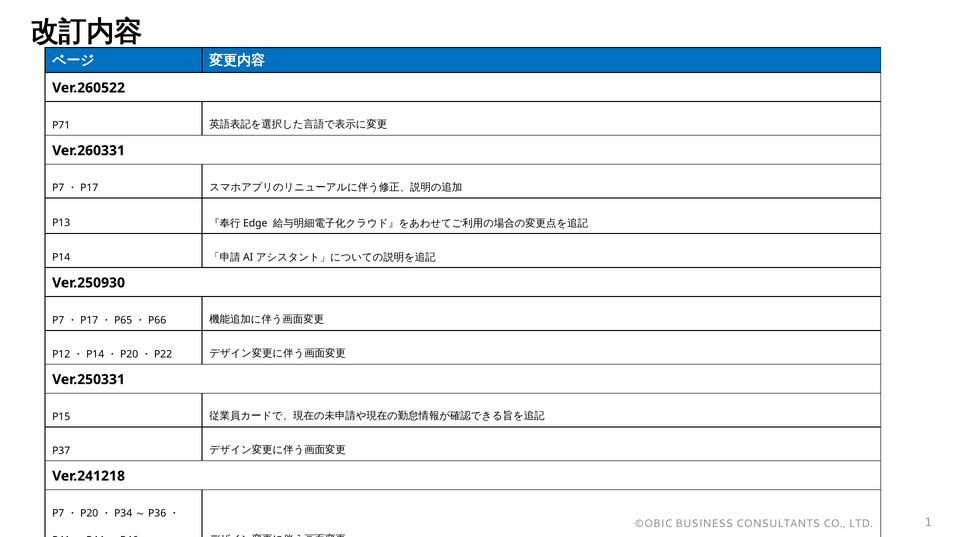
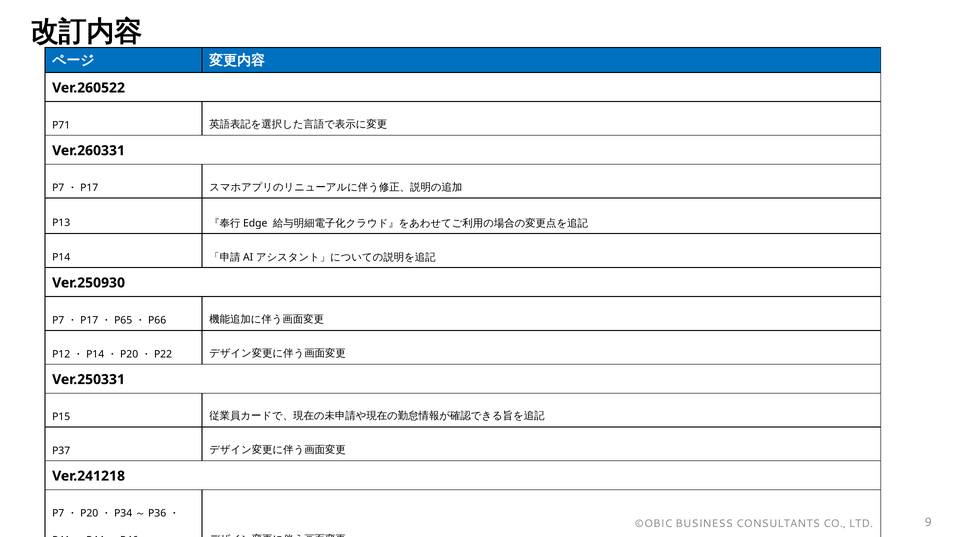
1: 1 -> 9 (928, 522)
